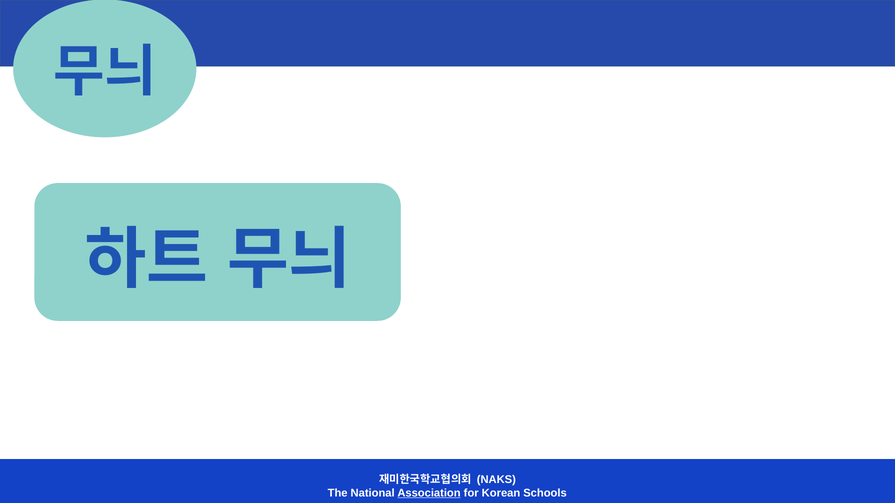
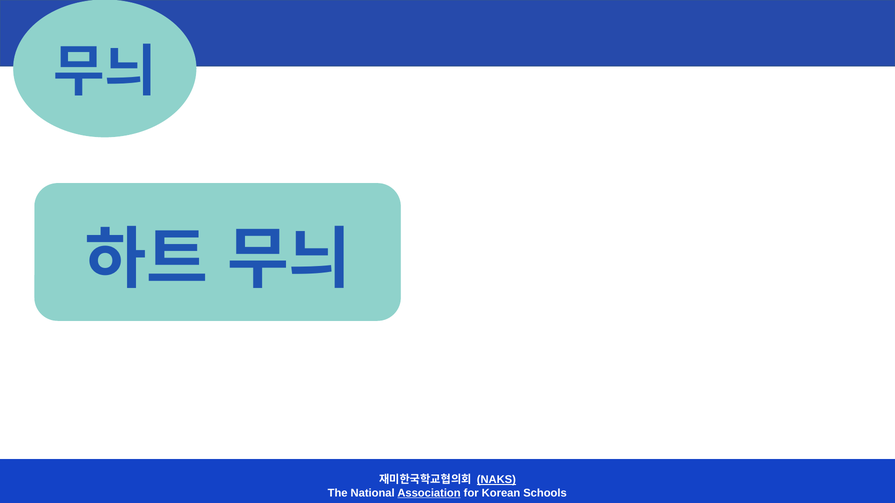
NAKS underline: none -> present (496, 480)
